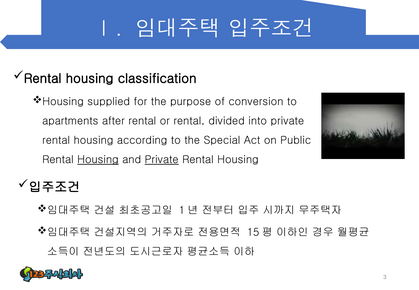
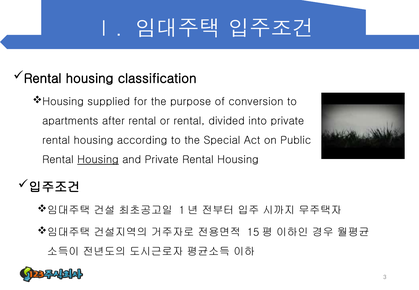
Private underline: present -> none (162, 160)
